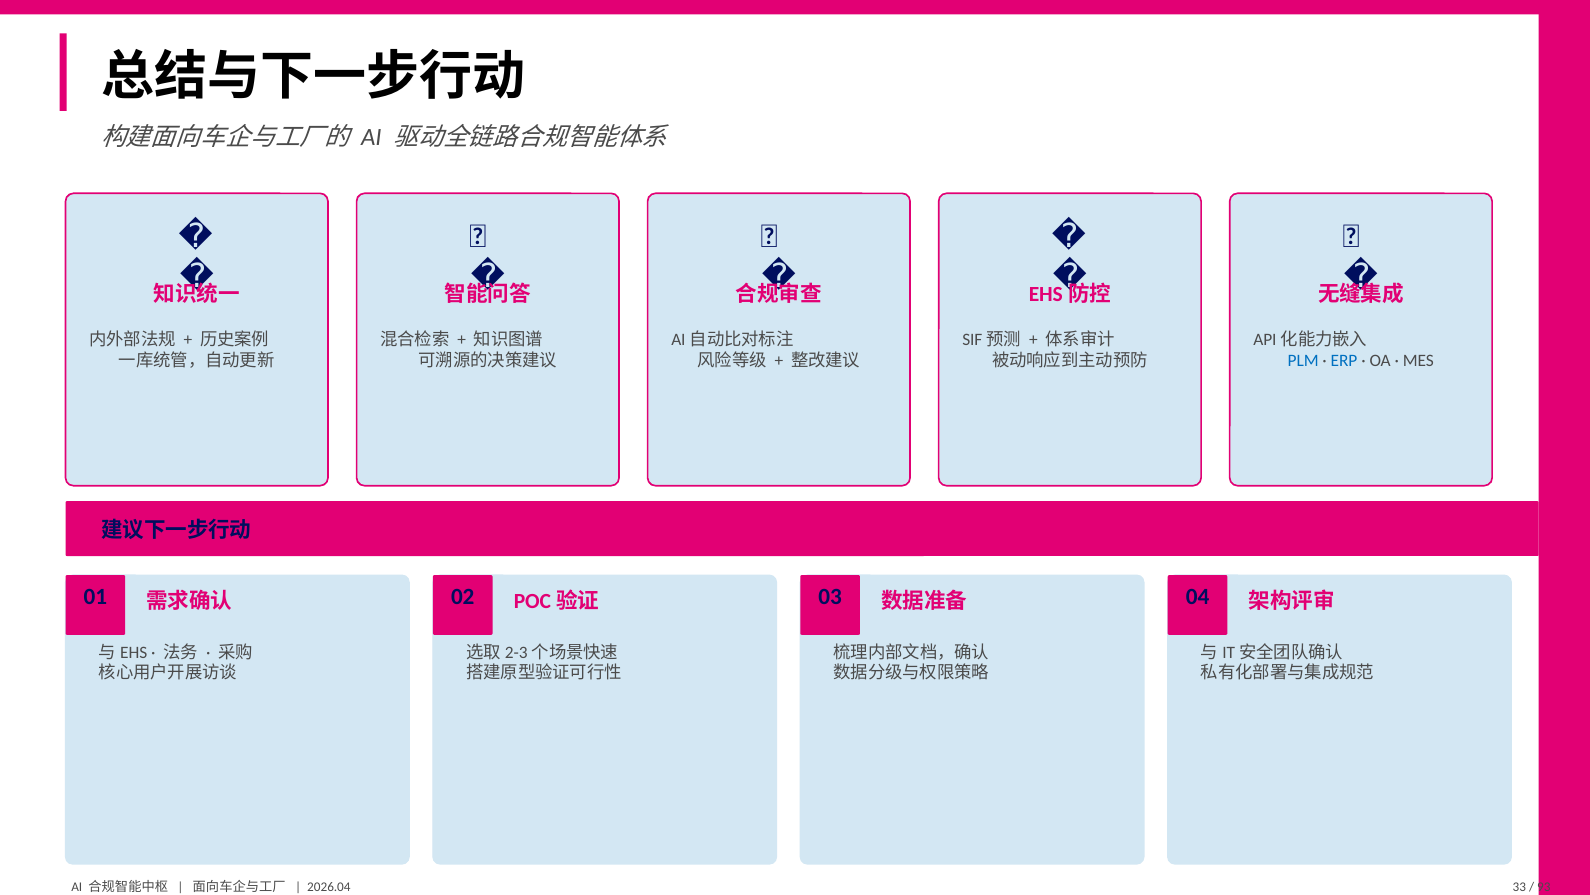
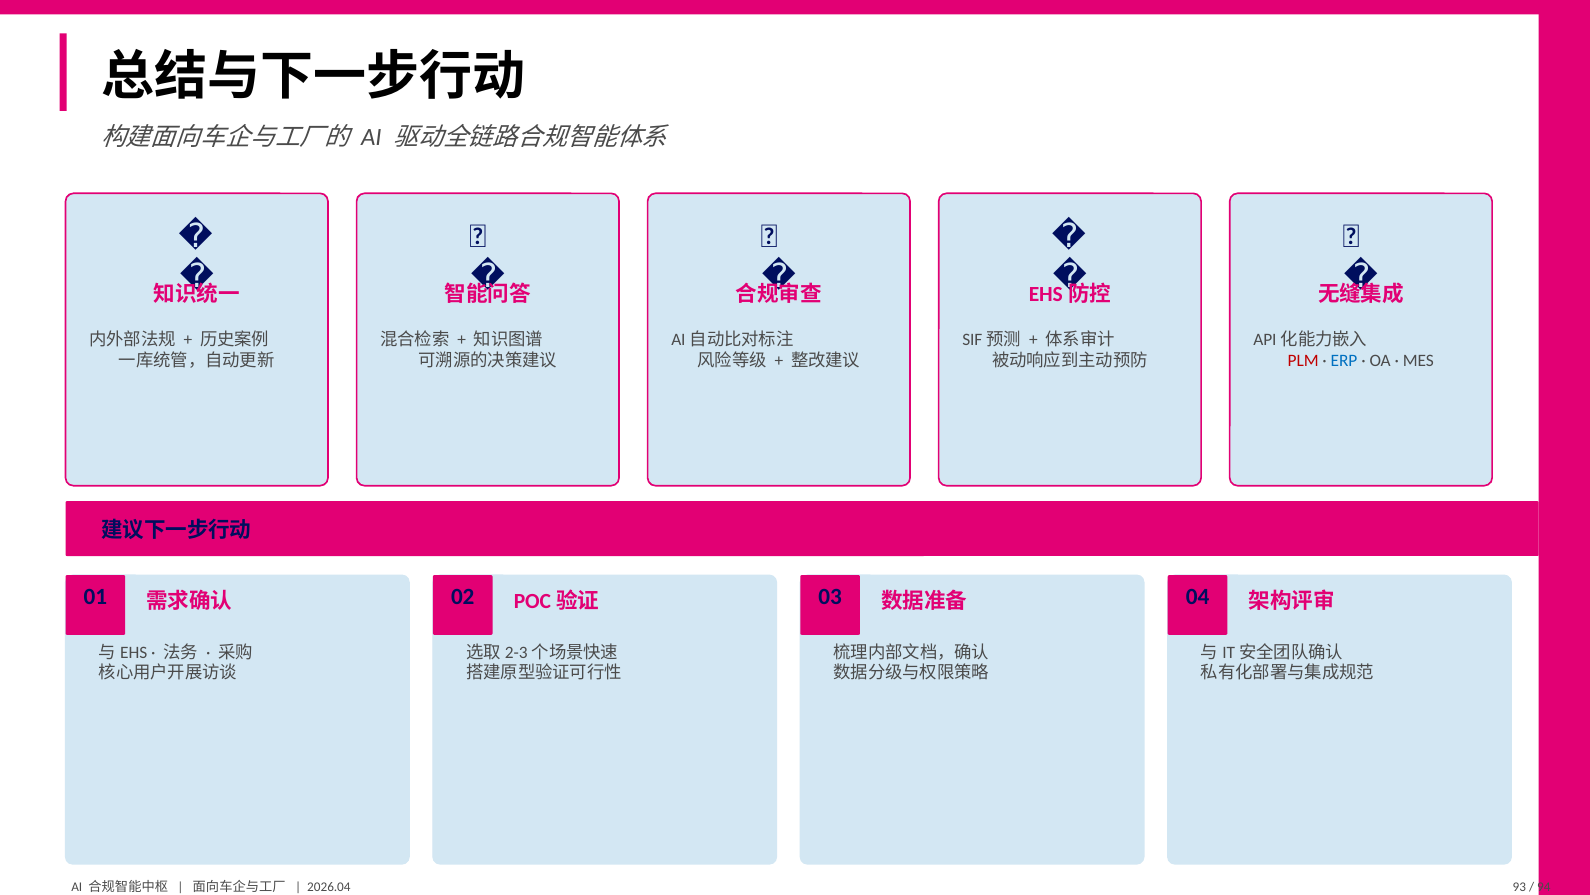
PLM colour: blue -> red (1303, 360)
33: 33 -> 93 (1519, 887)
93: 93 -> 94 (1544, 887)
